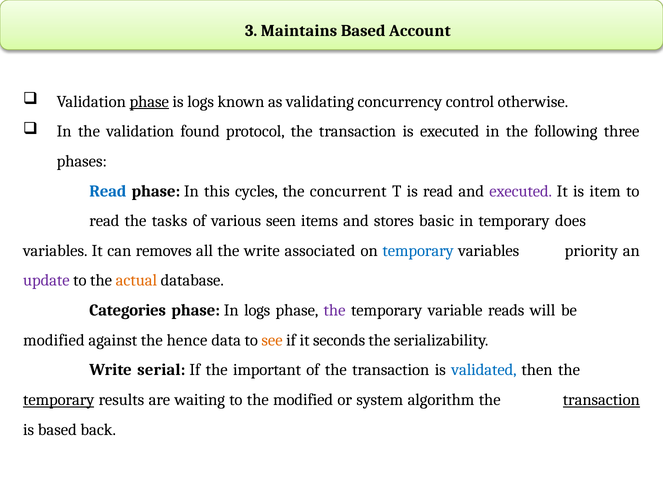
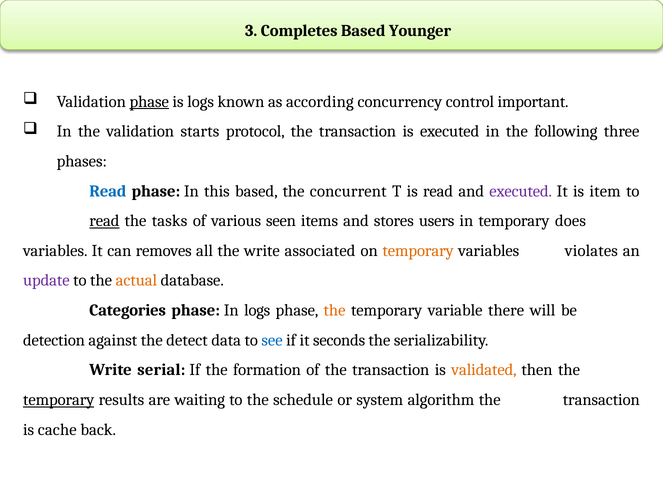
Maintains: Maintains -> Completes (299, 31)
Account: Account -> Younger (420, 31)
validating: validating -> according (320, 102)
otherwise: otherwise -> important (533, 102)
found: found -> starts (200, 131)
this cycles: cycles -> based (256, 191)
read underline: none -> present (104, 221)
basic: basic -> users (437, 221)
temporary colour: blue -> orange (418, 251)
priority: priority -> violates (591, 251)
the colour: purple -> orange (335, 310)
reads: reads -> there (506, 310)
modified: modified -> detection (54, 340)
hence: hence -> detect (187, 340)
see colour: orange -> blue (272, 340)
important: important -> formation (267, 370)
validated colour: blue -> orange (484, 370)
the modified: modified -> schedule (303, 400)
transaction underline: present -> none (601, 400)
is based: based -> cache (57, 430)
